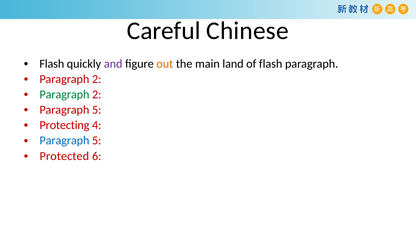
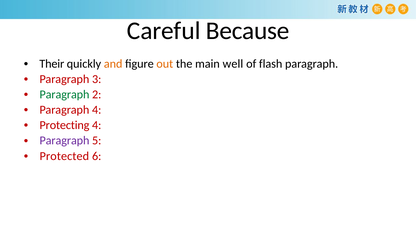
Chinese: Chinese -> Because (248, 31)
Flash: Flash -> Their (52, 64)
and colour: purple -> orange (113, 64)
land: land -> well (233, 64)
2: 2 -> 3 (97, 79)
5: 5 -> 4 (97, 110)
Paragraph colour: blue -> purple (64, 141)
